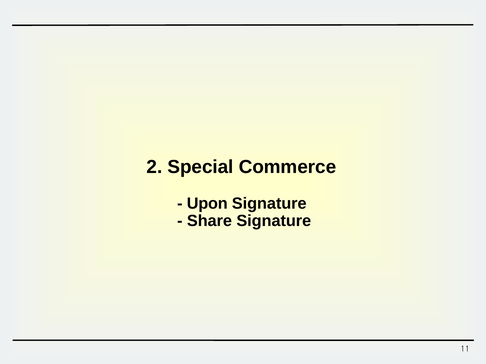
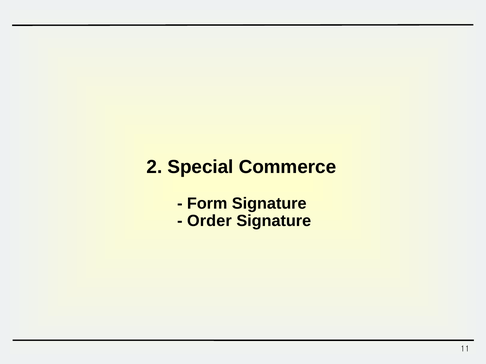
Upon: Upon -> Form (207, 204)
Share: Share -> Order (209, 221)
